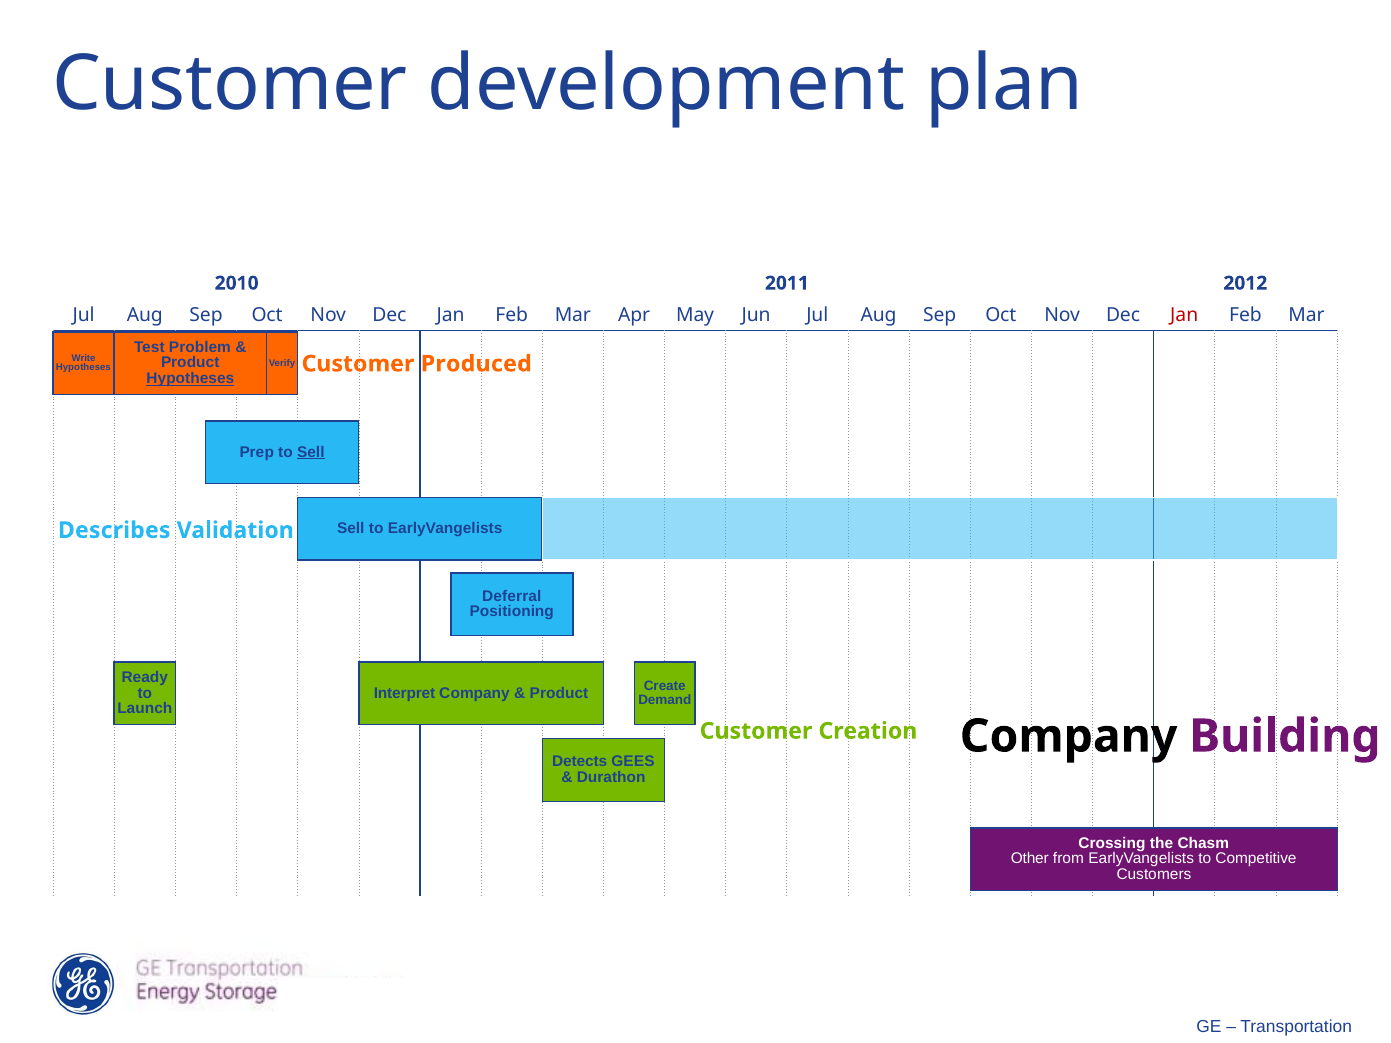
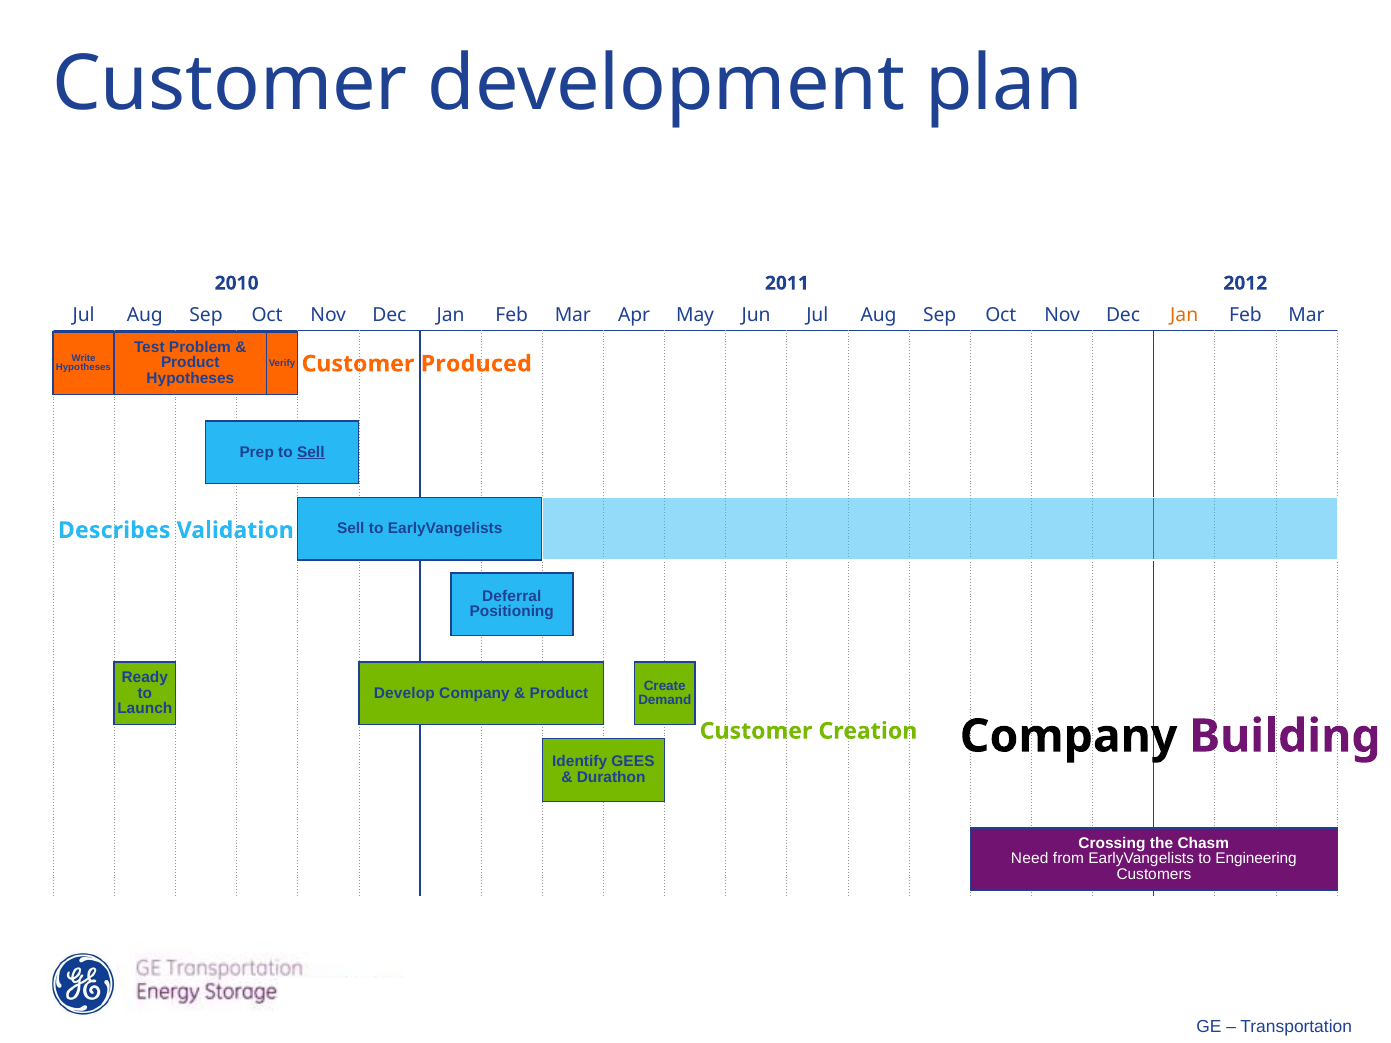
Jan colour: red -> orange (1184, 315)
Hypotheses underline: present -> none (190, 379)
Interpret: Interpret -> Develop (404, 693)
Detects: Detects -> Identify (580, 762)
Other: Other -> Need (1030, 859)
Competitive: Competitive -> Engineering (1256, 859)
